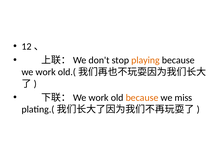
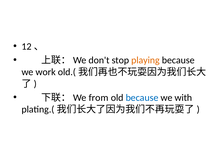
work: work -> from (99, 97)
because colour: orange -> blue (142, 97)
miss: miss -> with (183, 97)
